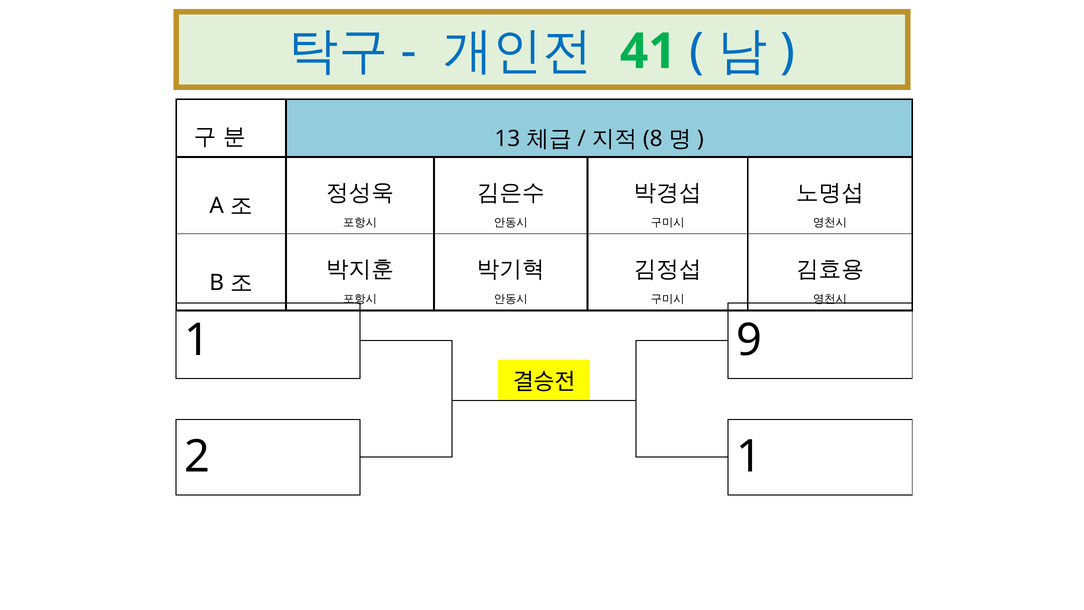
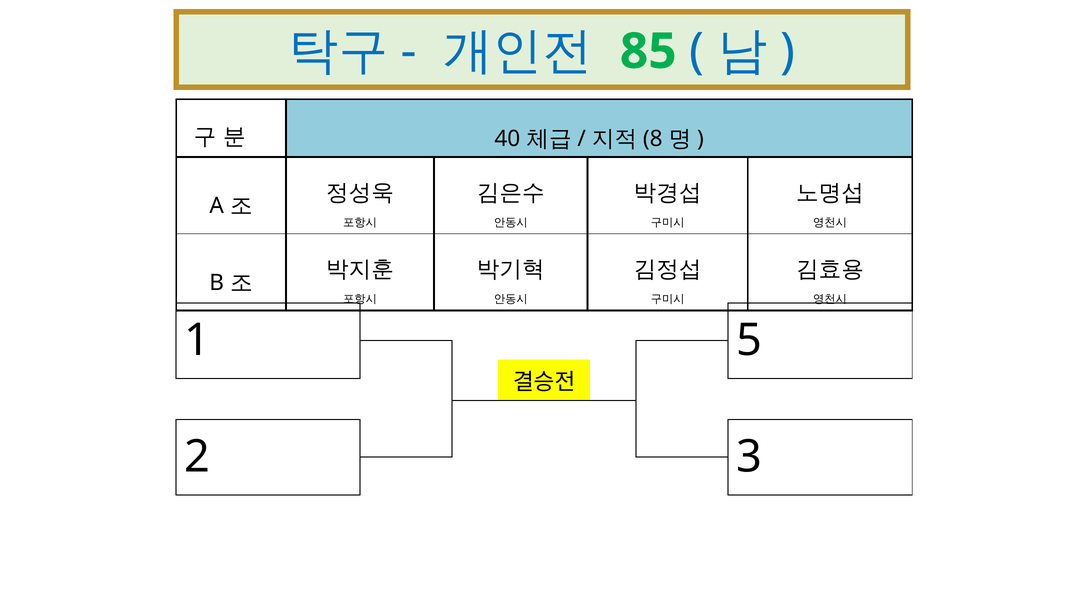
41: 41 -> 85 (648, 51)
13: 13 -> 40 (507, 139)
9: 9 -> 5 (749, 340)
2 1: 1 -> 3 (749, 457)
